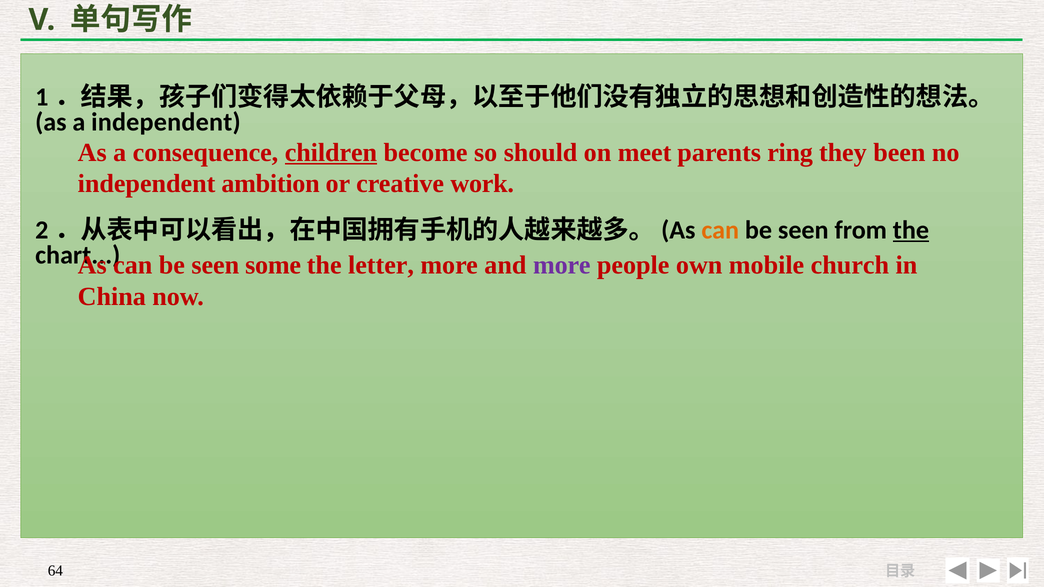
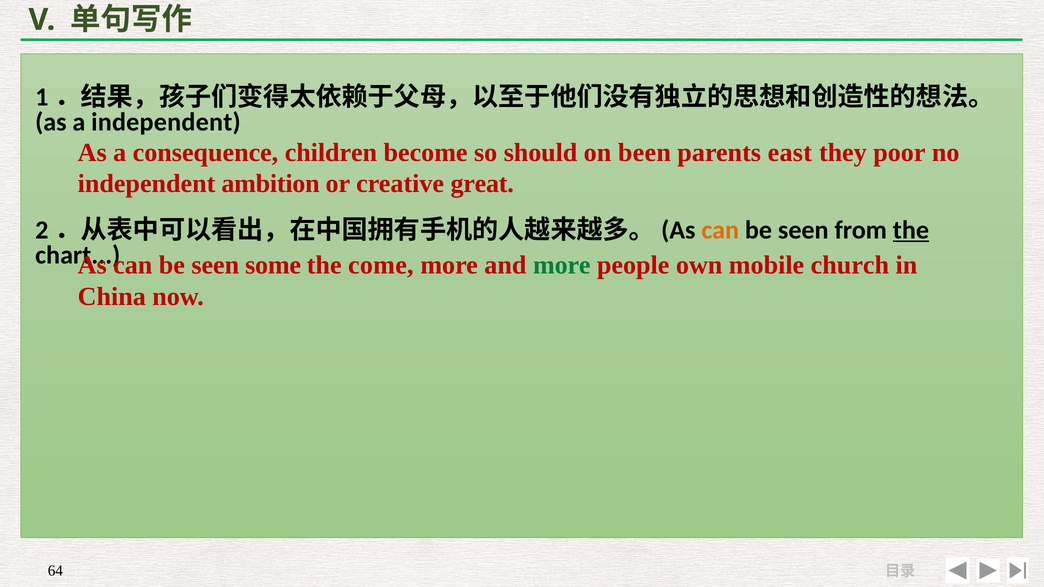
children underline: present -> none (331, 153)
meet: meet -> been (644, 153)
ring: ring -> east (790, 153)
been: been -> poor (899, 153)
work: work -> great (482, 184)
letter: letter -> come (381, 265)
more colour: purple -> green (562, 265)
